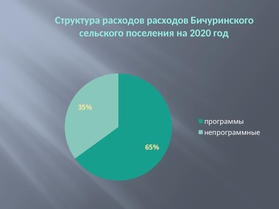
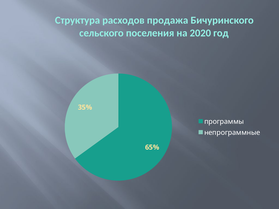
расходов расходов: расходов -> продажа (168, 20)
